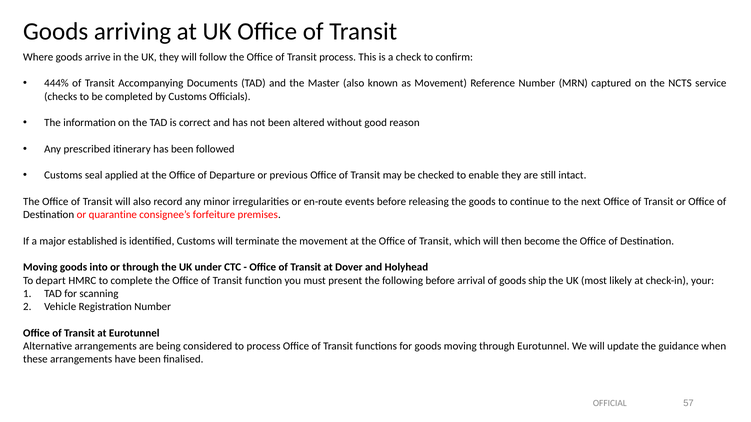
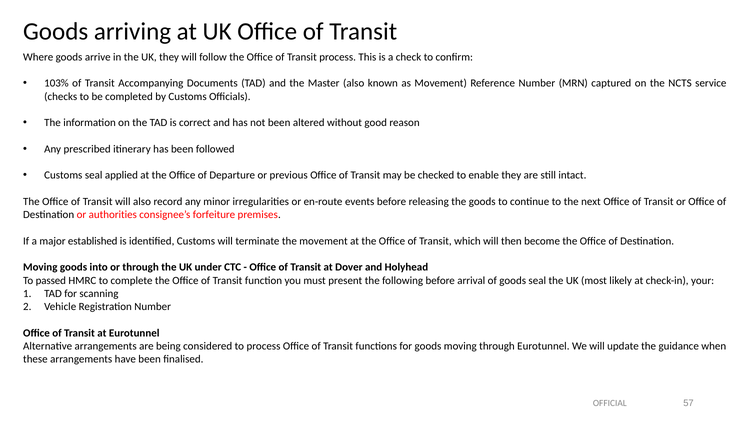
444%: 444% -> 103% (56, 83)
quarantine: quarantine -> authorities (113, 215)
depart: depart -> passed (51, 281)
goods ship: ship -> seal (537, 281)
